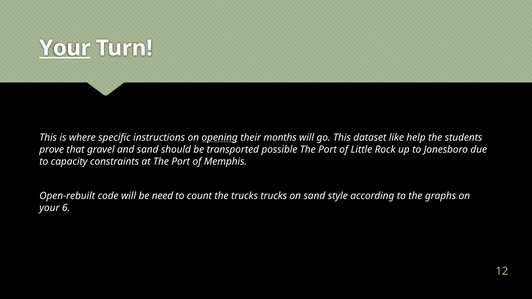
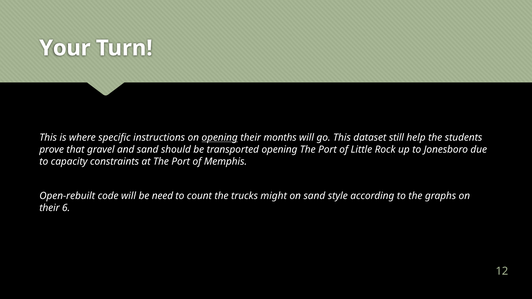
Your underline: present -> none (65, 48)
like: like -> still (396, 138)
transported possible: possible -> opening (279, 150)
trucks trucks: trucks -> might (274, 196)
your: your -> their (49, 208)
